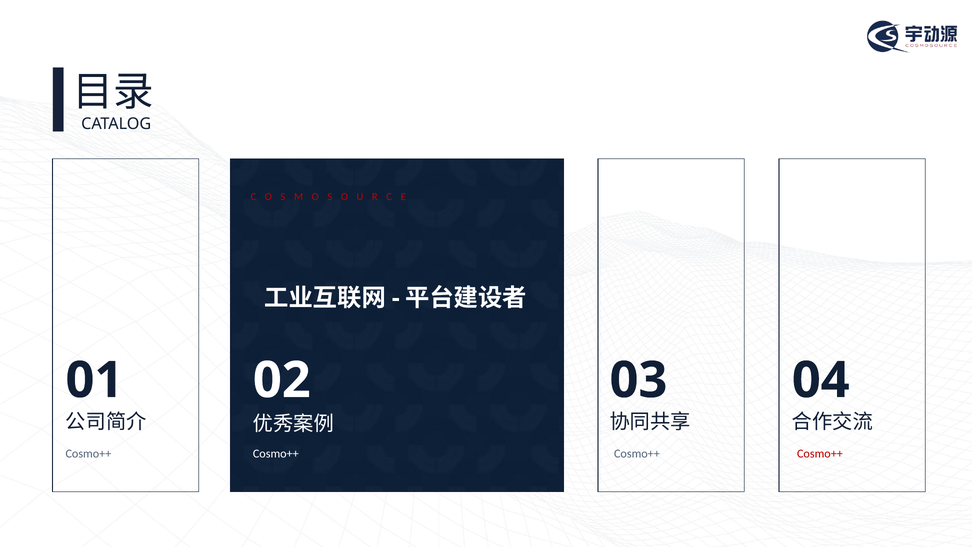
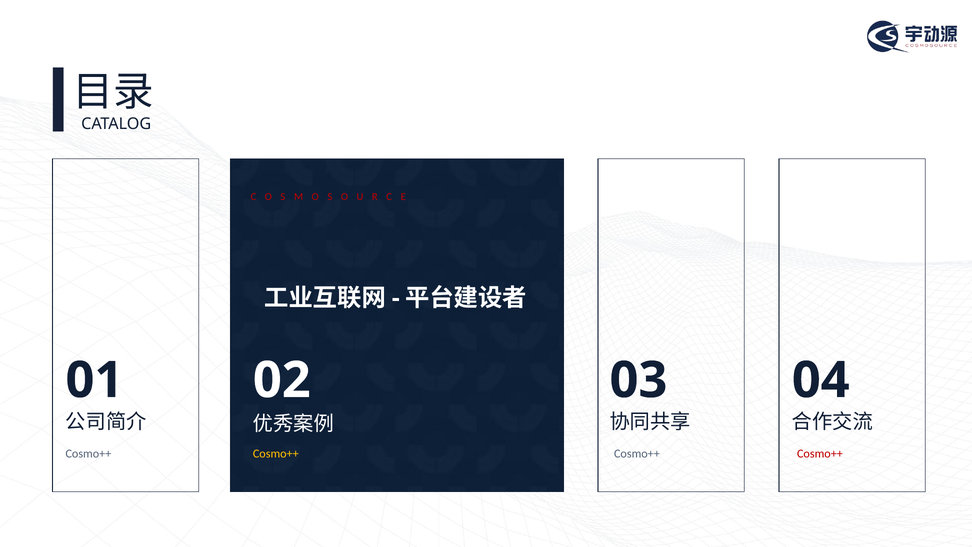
Cosmo++ colour: white -> yellow (276, 453)
